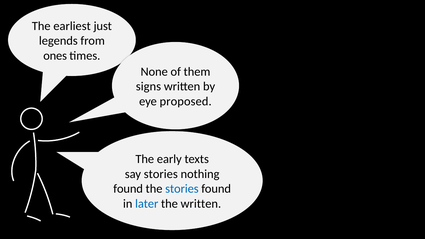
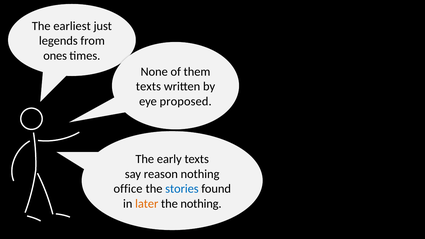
signs: signs -> texts (148, 87)
say stories: stories -> reason (161, 174)
found: found -> office (128, 189)
later colour: blue -> orange (147, 204)
the written: written -> nothing (201, 204)
